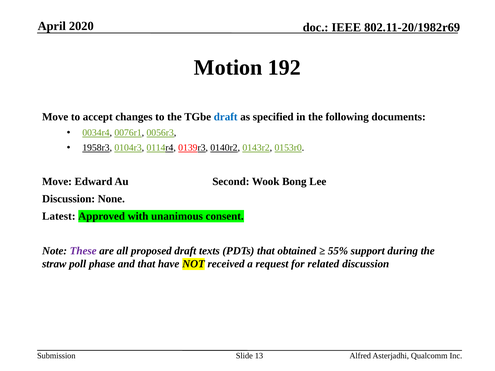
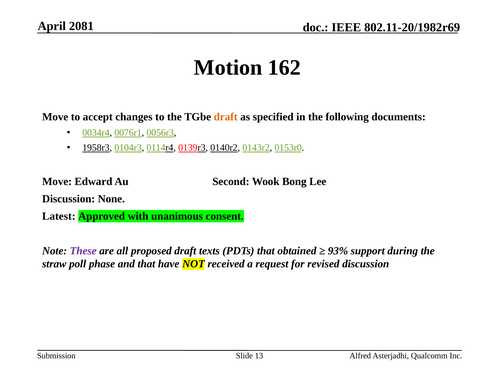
2020: 2020 -> 2081 (81, 26)
192: 192 -> 162 (284, 67)
draft colour: blue -> orange (226, 117)
55%: 55% -> 93% (338, 251)
related: related -> revised (323, 264)
